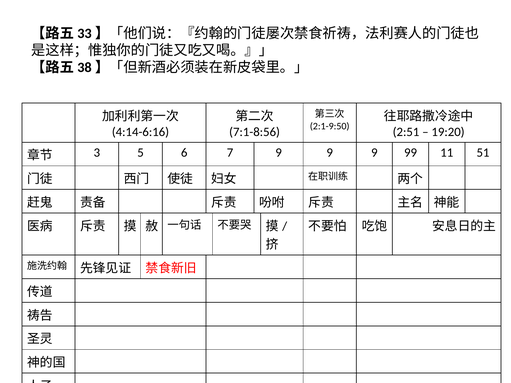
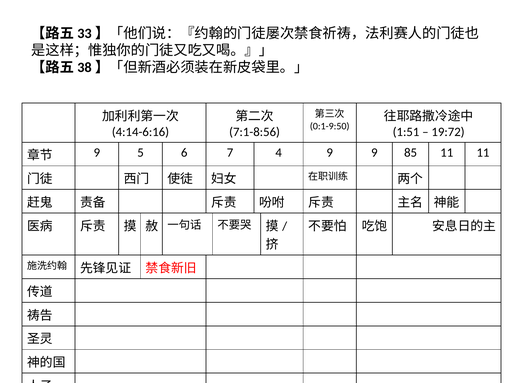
2:1-9:50: 2:1-9:50 -> 0:1-9:50 (330, 126)
2:51: 2:51 -> 1:51 (406, 132)
19:20: 19:20 -> 19:72 (448, 132)
3: 3 -> 9 (97, 153)
7 9: 9 -> 4 (279, 153)
99: 99 -> 85 (411, 153)
11 51: 51 -> 11 (483, 153)
